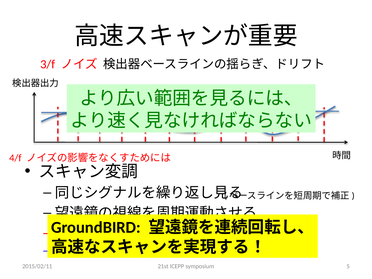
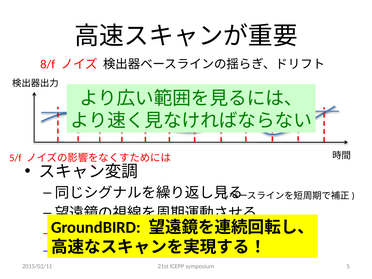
3/f: 3/f -> 8/f (48, 64)
4/f: 4/f -> 5/f (15, 158)
